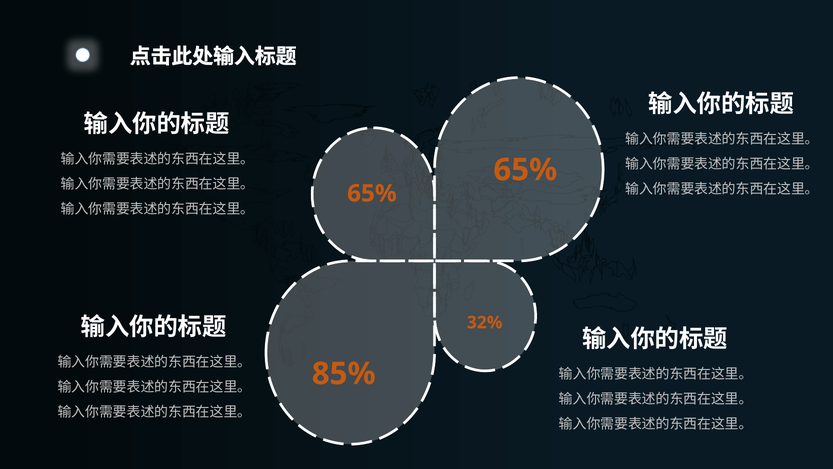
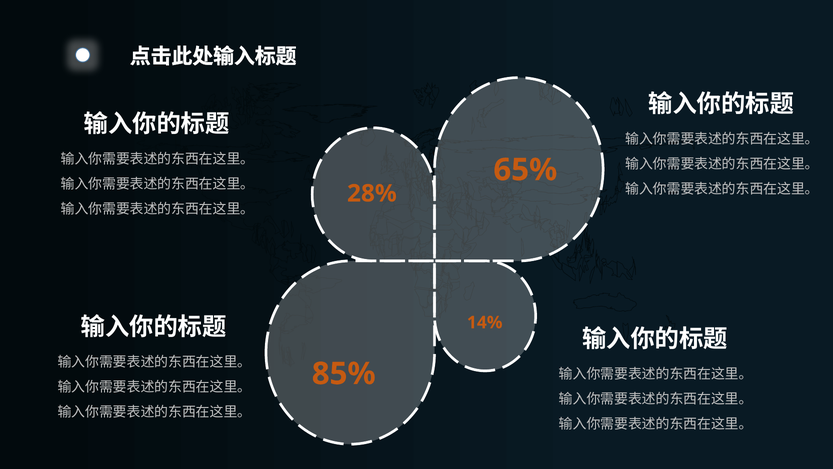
65%: 65% -> 28% (372, 193)
32%: 32% -> 14% (485, 322)
